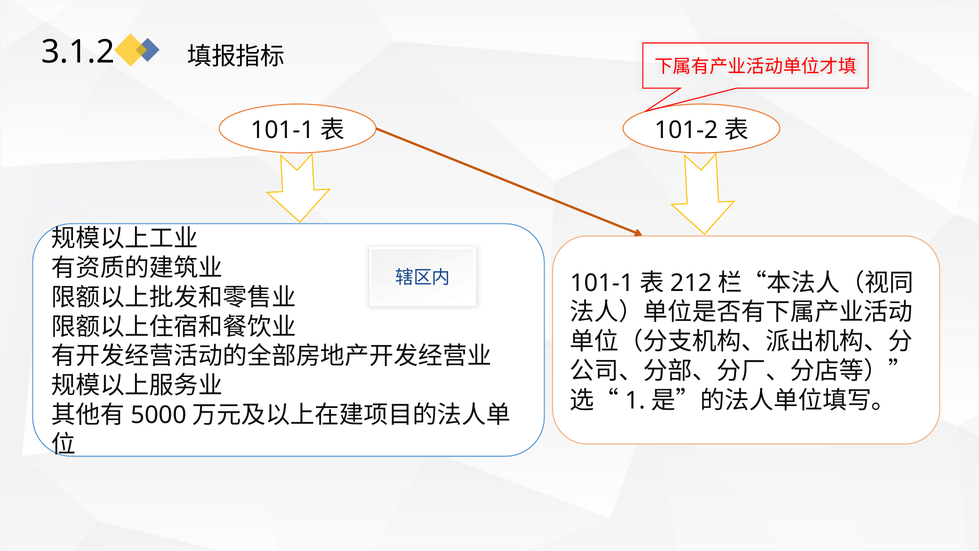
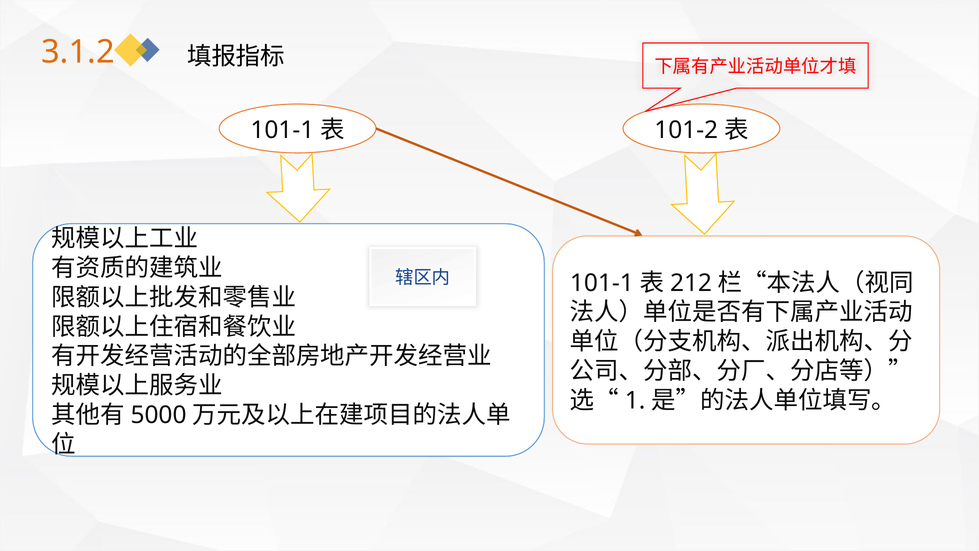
3.1.2 colour: black -> orange (78, 52)
